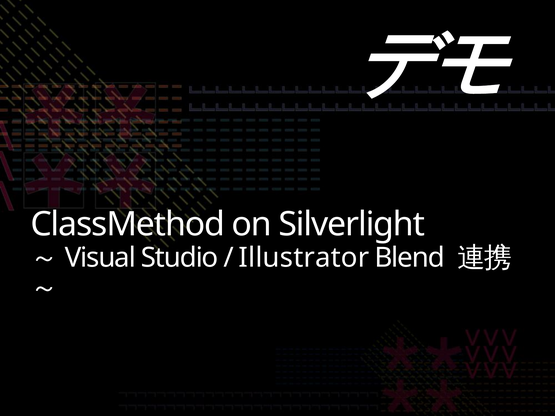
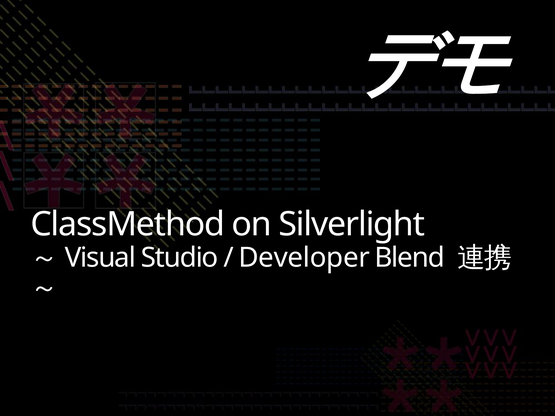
Illustrator: Illustrator -> Developer (304, 258)
